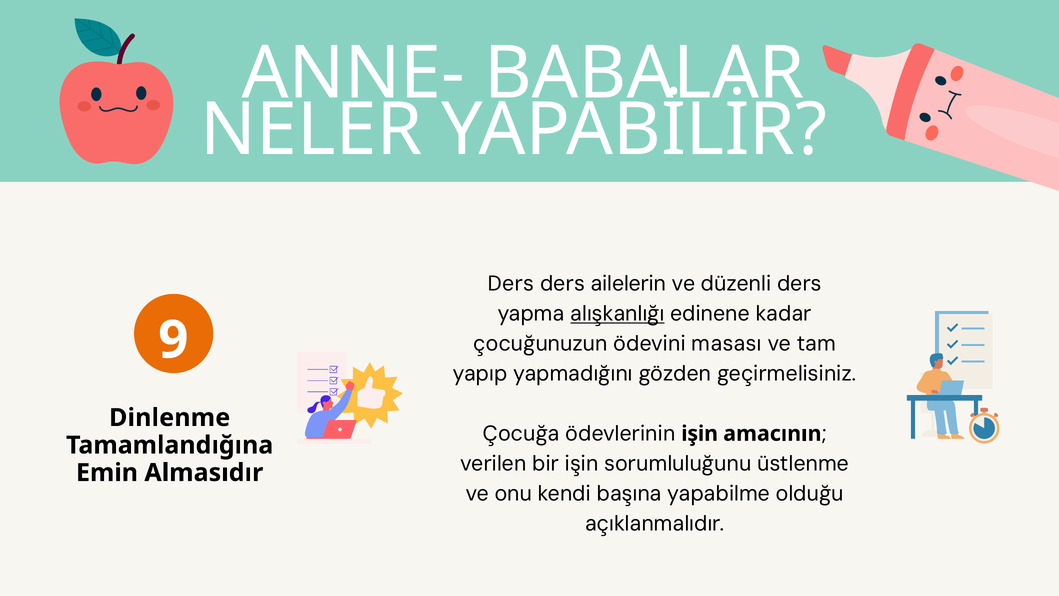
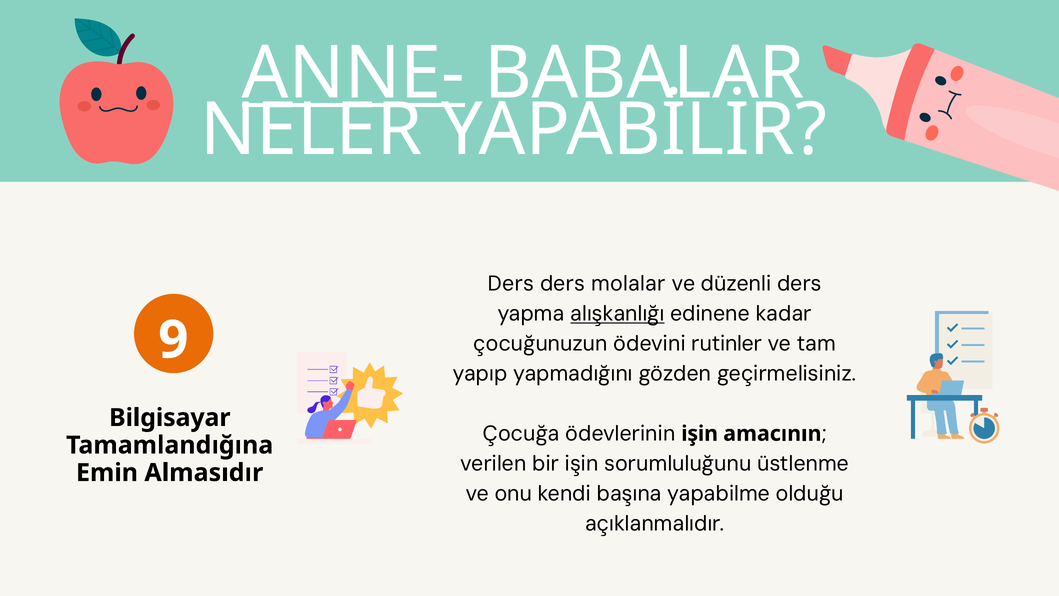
ANNE- underline: none -> present (353, 73)
ailelerin: ailelerin -> molalar (628, 284)
masası: masası -> rutinler (727, 344)
Dinlenme: Dinlenme -> Bilgisayar (170, 418)
